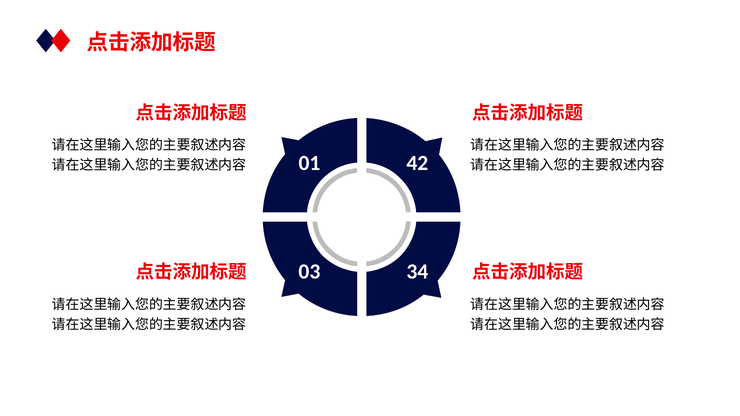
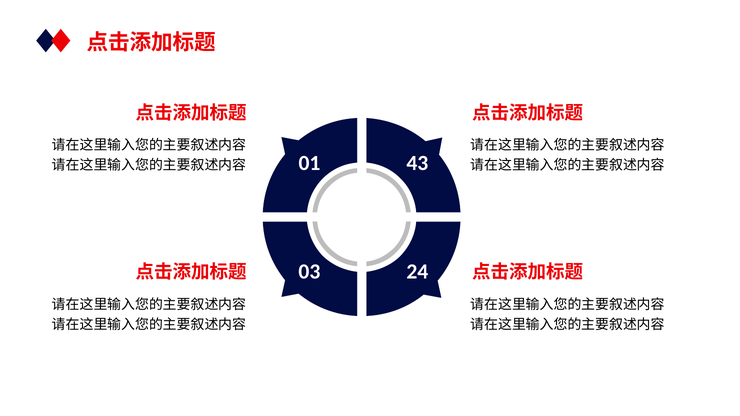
42: 42 -> 43 (417, 163)
34: 34 -> 24 (417, 272)
